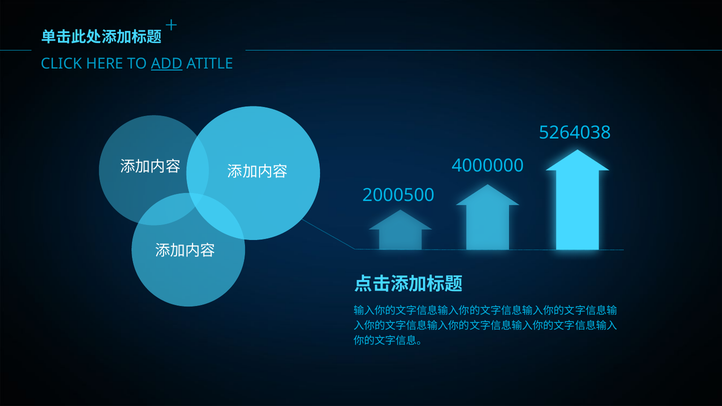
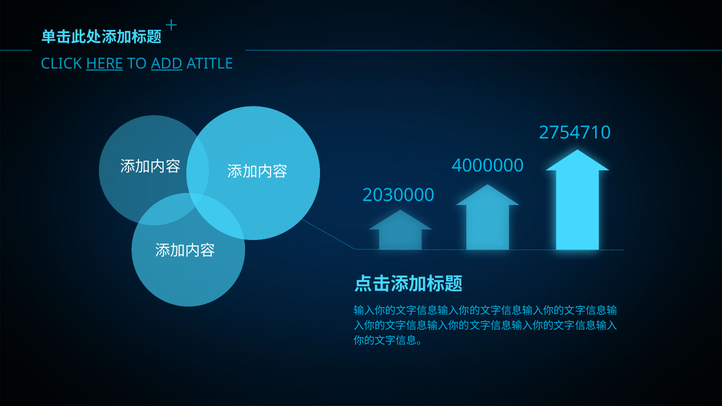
HERE underline: none -> present (105, 64)
5264038: 5264038 -> 2754710 (575, 133)
2000500: 2000500 -> 2030000 (398, 195)
